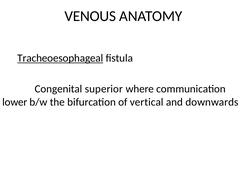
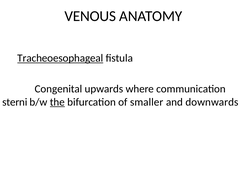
superior: superior -> upwards (104, 89)
lower: lower -> sterni (15, 102)
the underline: none -> present (57, 102)
vertical: vertical -> smaller (147, 102)
